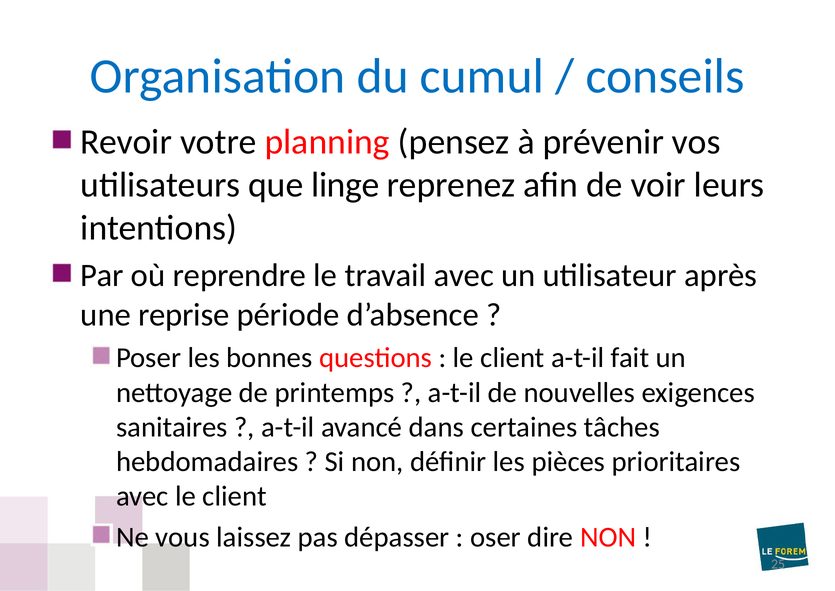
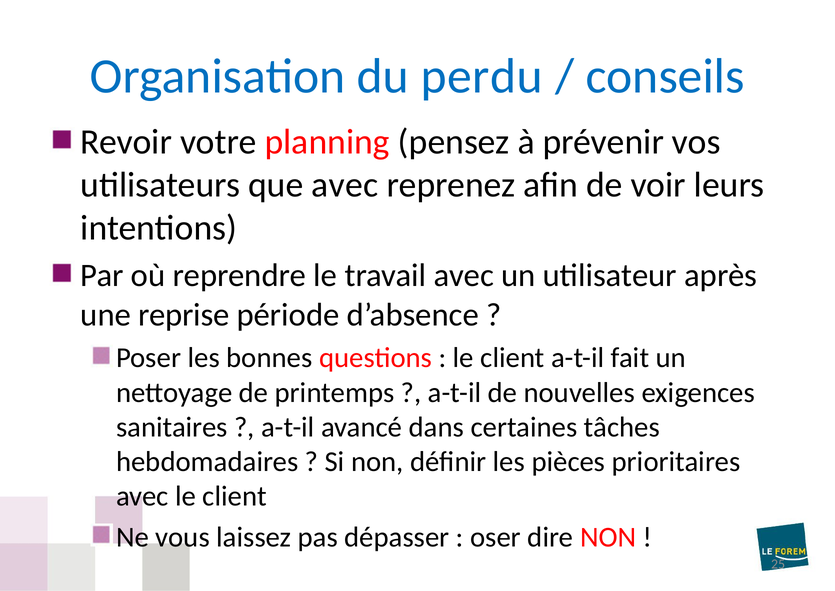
cumul: cumul -> perdu (482, 76)
que linge: linge -> avec (345, 185)
